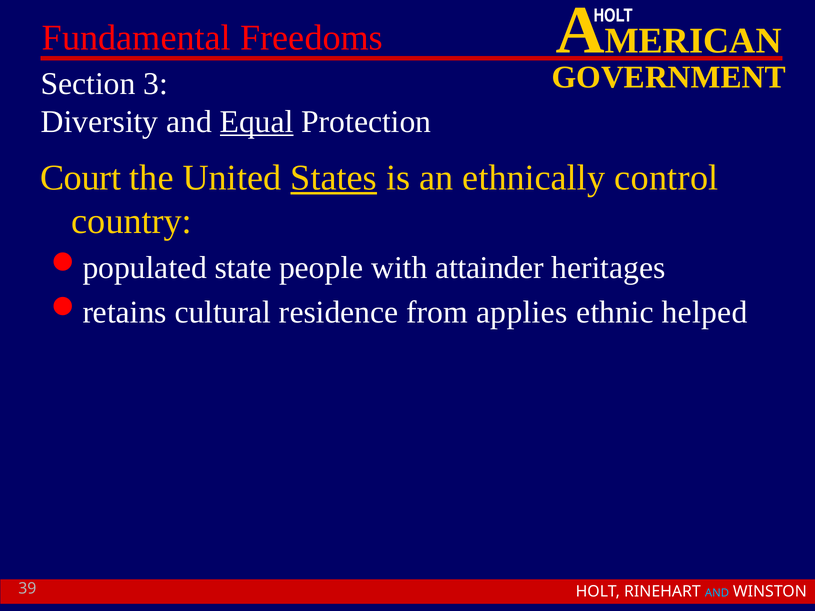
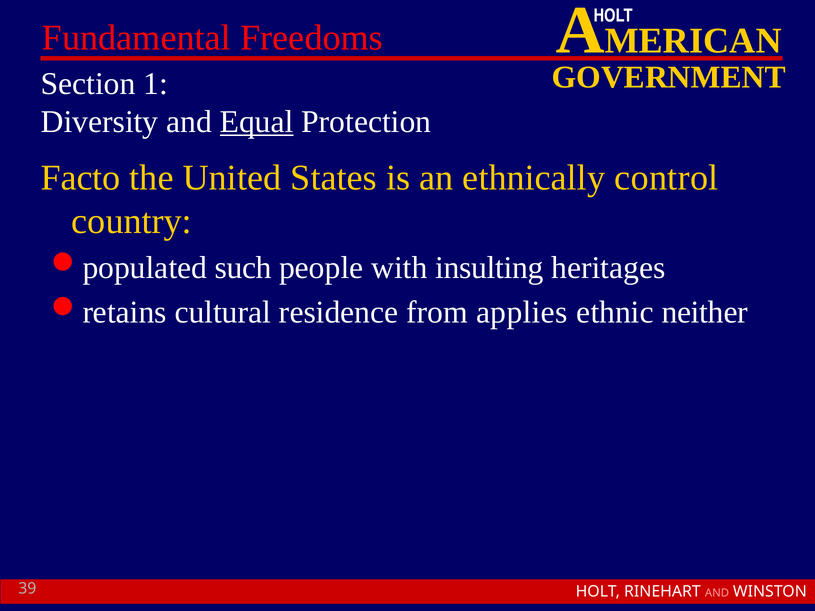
3: 3 -> 1 (156, 84)
Court: Court -> Facto (81, 178)
States underline: present -> none (334, 178)
state: state -> such (243, 268)
attainder: attainder -> insulting (490, 268)
helped: helped -> neither (705, 312)
AND colour: light blue -> pink (717, 593)
